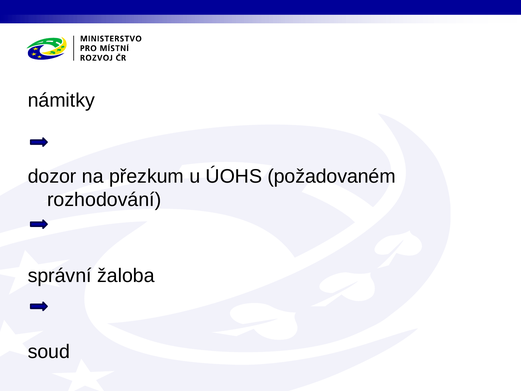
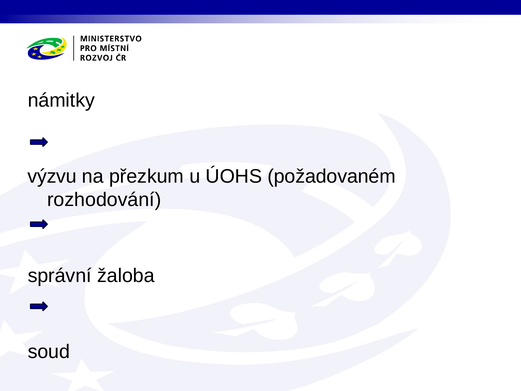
dozor: dozor -> výzvu (52, 176)
